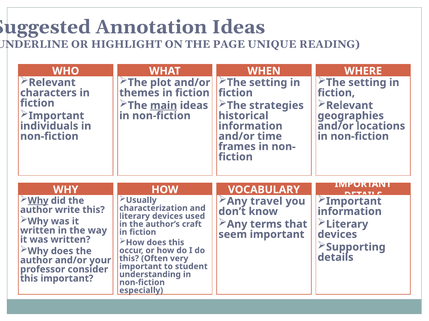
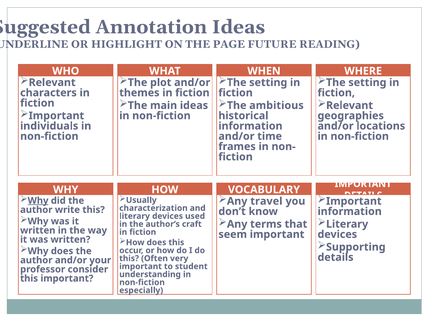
UNIQUE: UNIQUE -> FUTURE (272, 44)
main underline: present -> none (164, 106)
strategies: strategies -> ambitious (276, 106)
